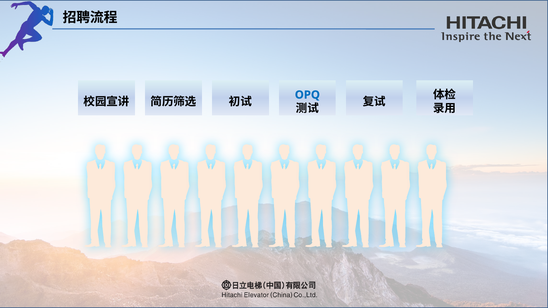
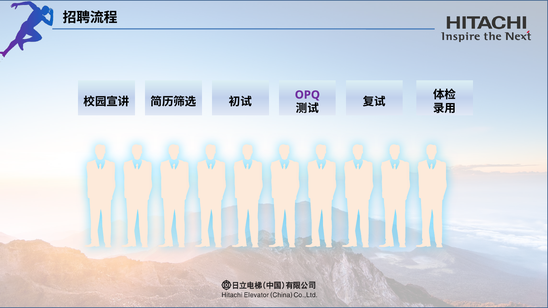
OPQ colour: blue -> purple (307, 95)
